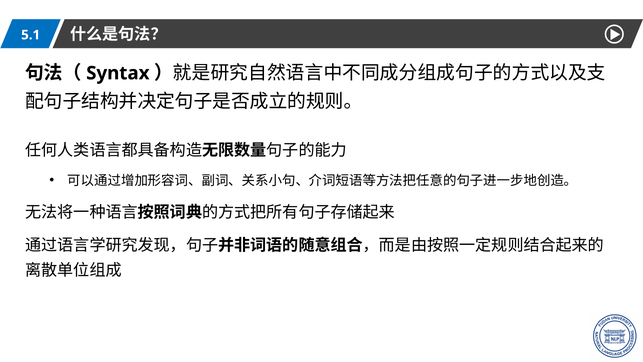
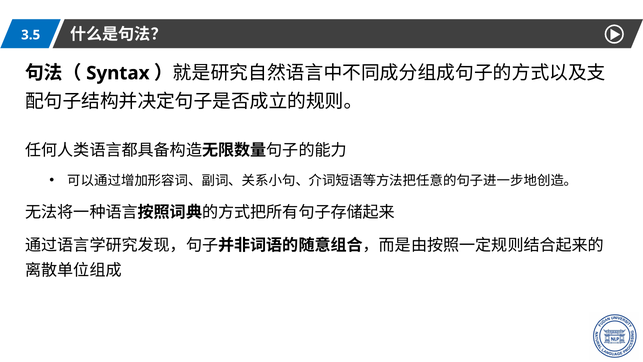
5.1: 5.1 -> 3.5 (31, 35)
